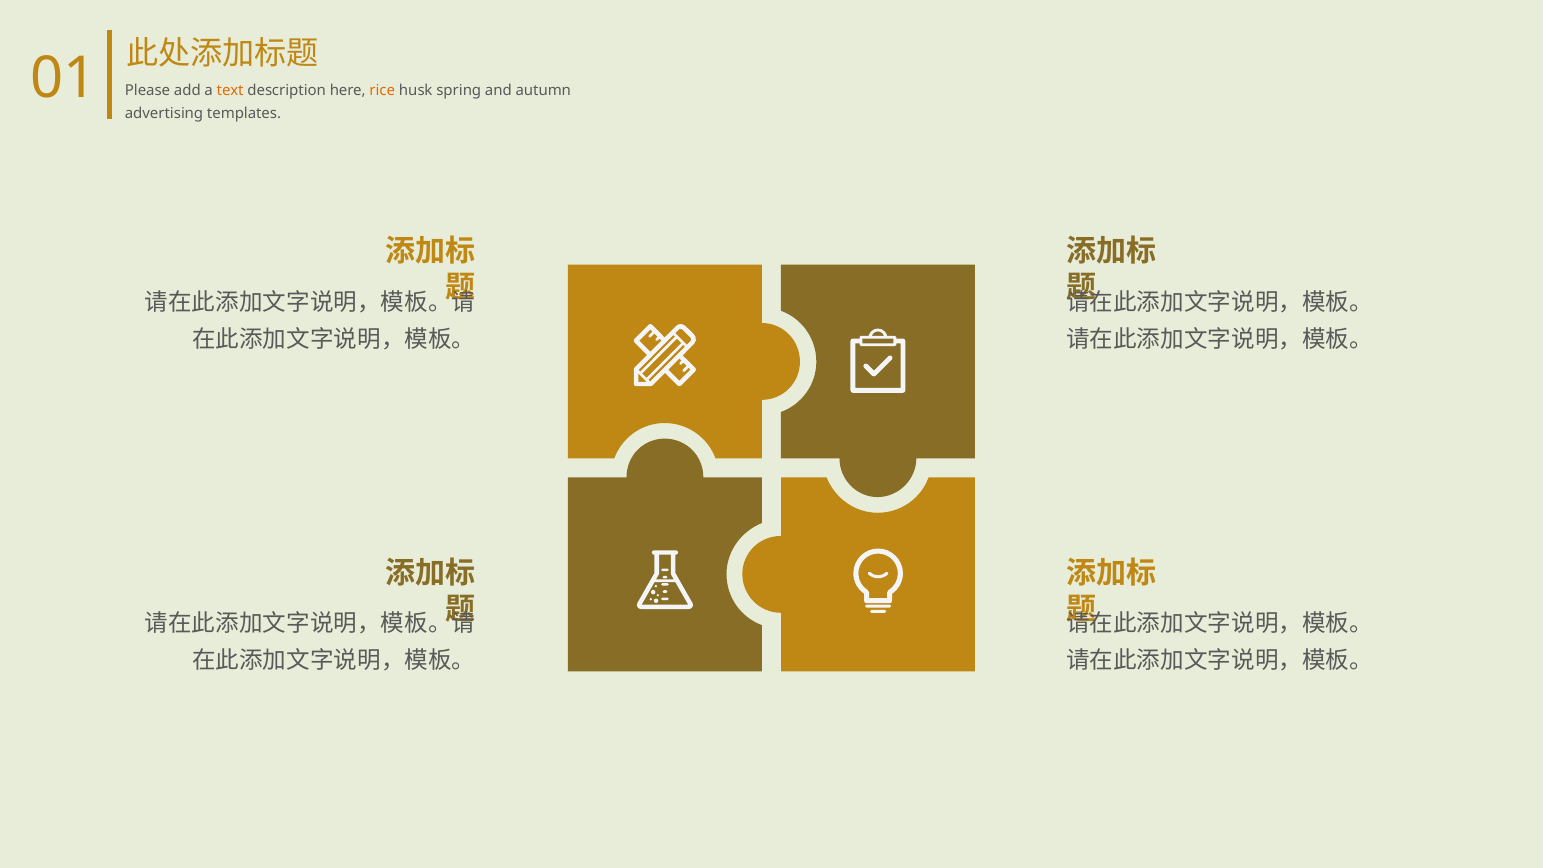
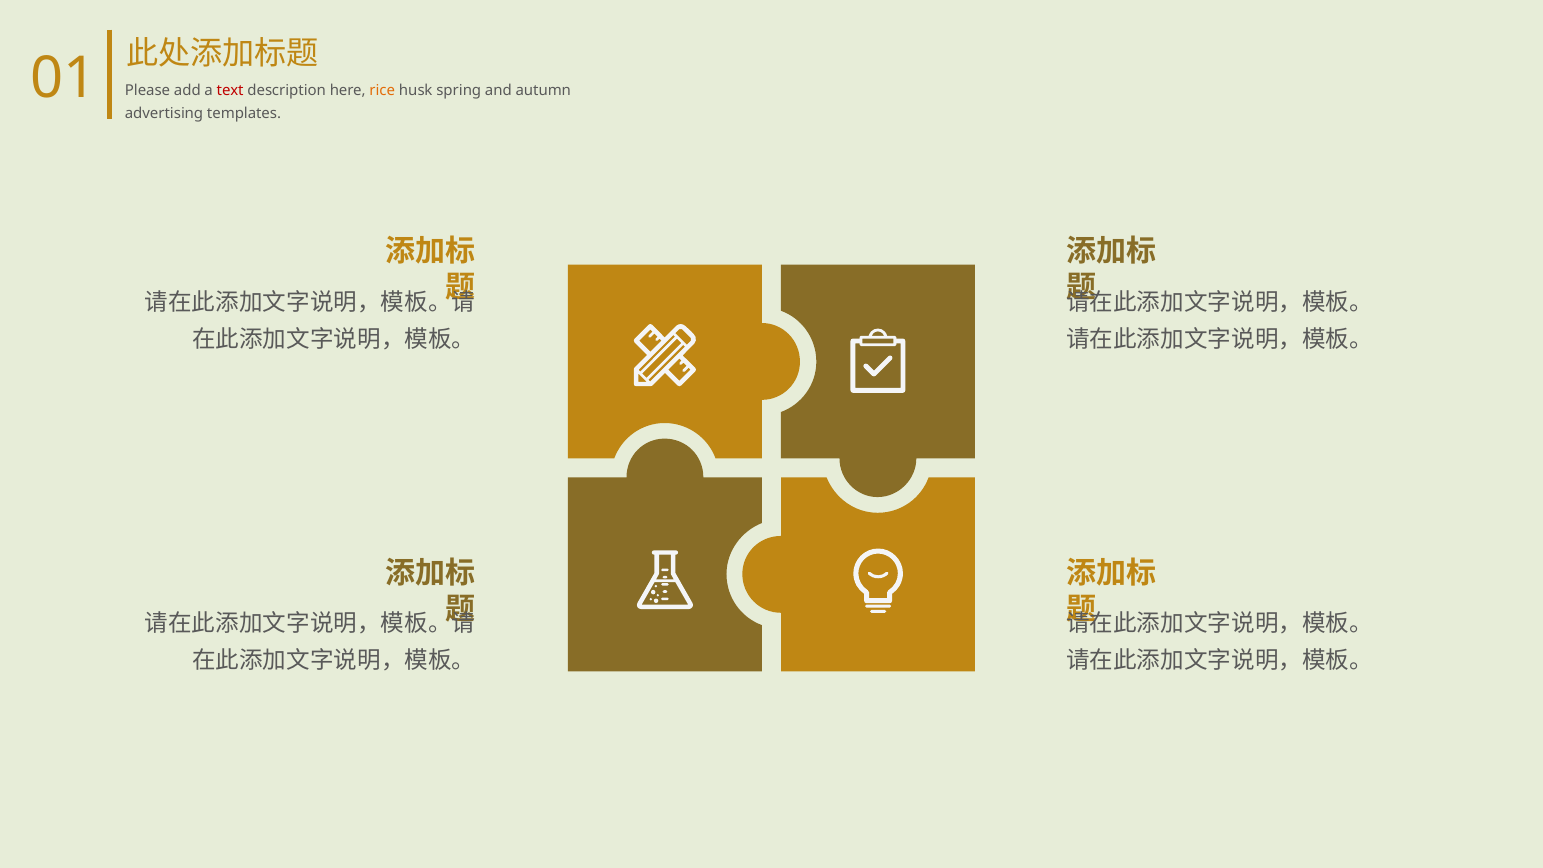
text colour: orange -> red (230, 90)
